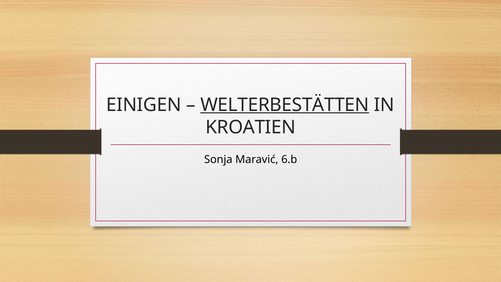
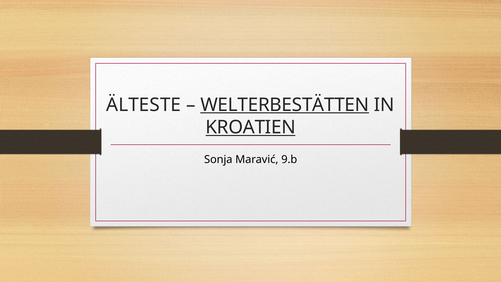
EINIGEN: EINIGEN -> ÄLTESTE (144, 105)
KROATIEN underline: none -> present (251, 127)
6.b: 6.b -> 9.b (289, 160)
